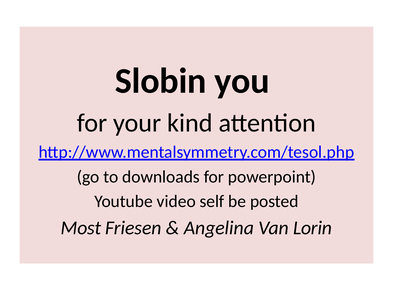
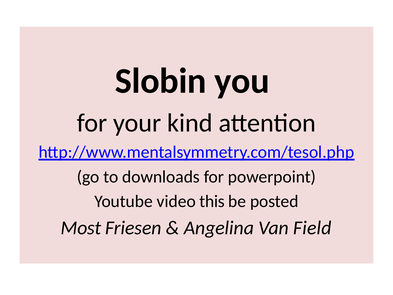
self: self -> this (212, 201)
Lorin: Lorin -> Field (312, 228)
